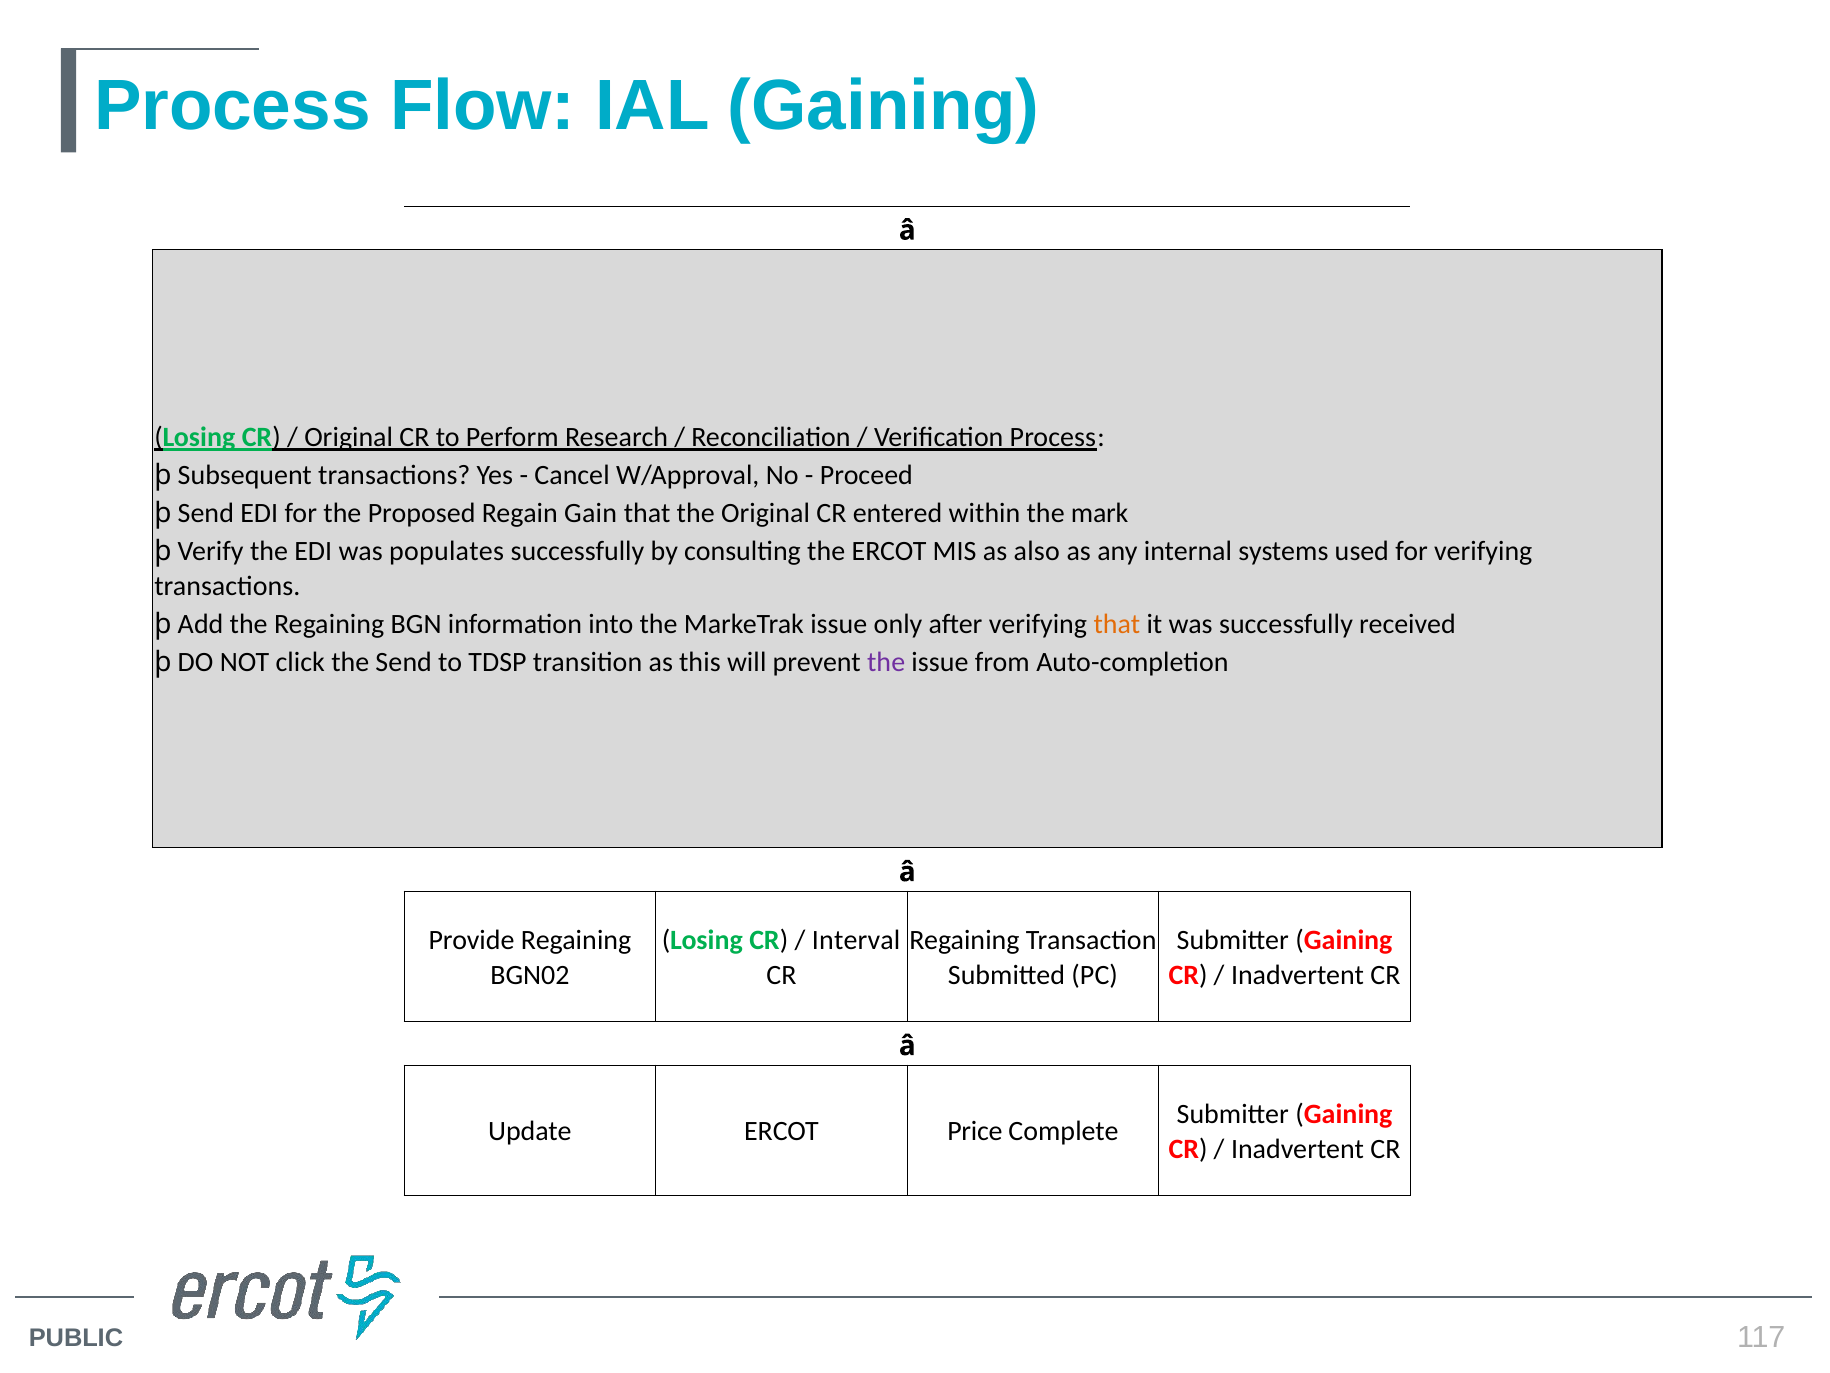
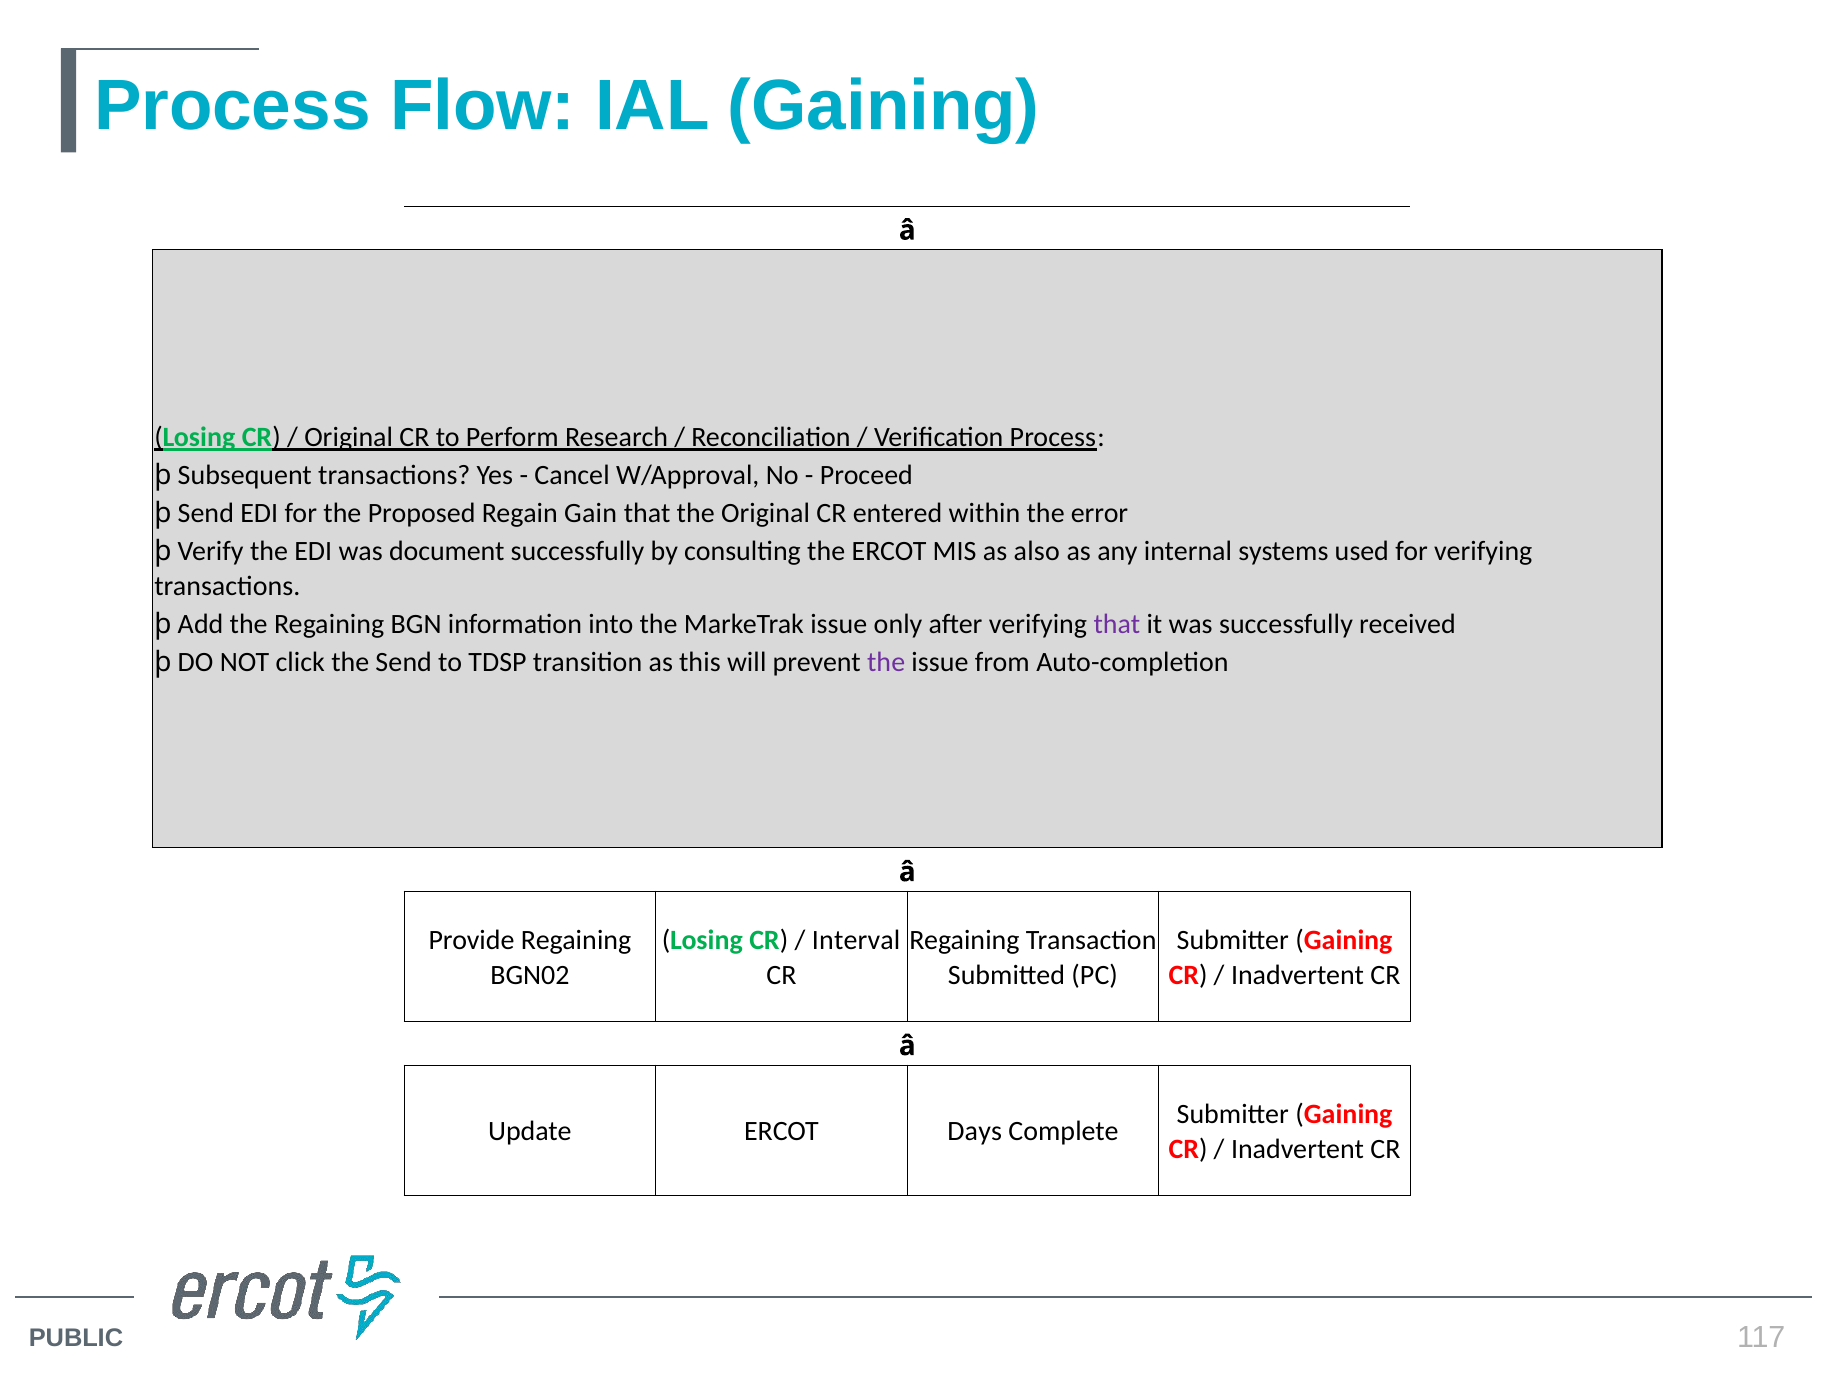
mark: mark -> error (1100, 513)
populates: populates -> document (447, 551)
that colour: orange -> purple (1117, 624)
Price: Price -> Days (975, 1131)
